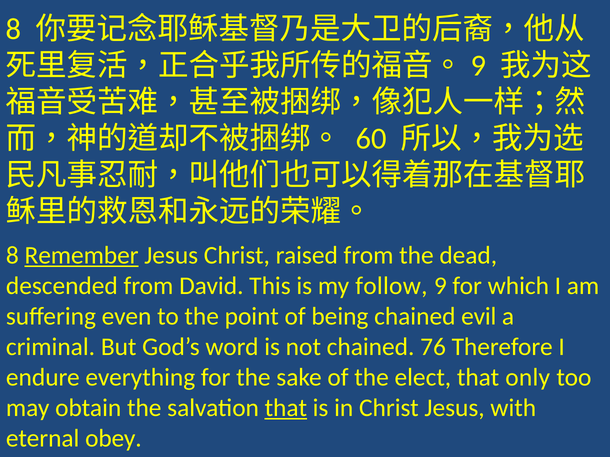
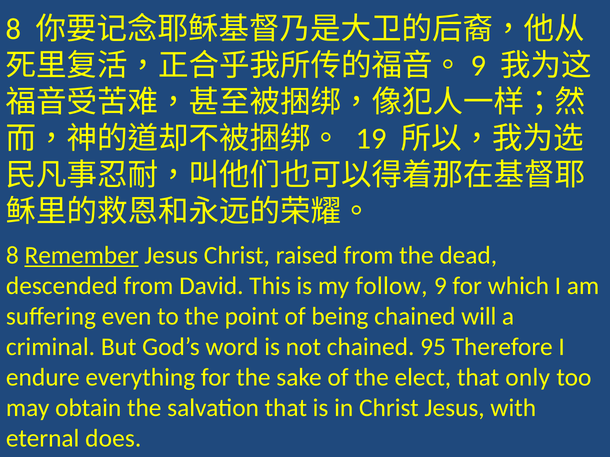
60: 60 -> 19 (371, 139)
evil: evil -> will (479, 317)
76: 76 -> 95 (433, 347)
that underline: present -> none (286, 408)
obey: obey -> does (113, 439)
